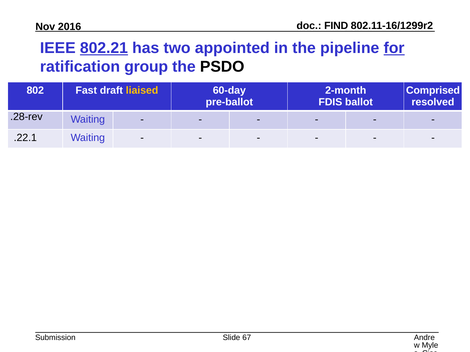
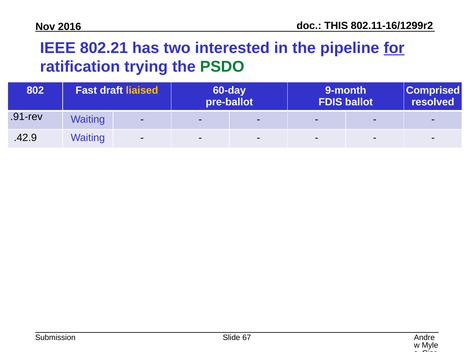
FIND: FIND -> THIS (336, 26)
802.21 underline: present -> none (104, 48)
appointed: appointed -> interested (232, 48)
group: group -> trying (146, 67)
PSDO colour: black -> green (222, 67)
2-month: 2-month -> 9-month (346, 91)
.28-rev: .28-rev -> .91-rev (26, 117)
.22.1: .22.1 -> .42.9 (25, 138)
